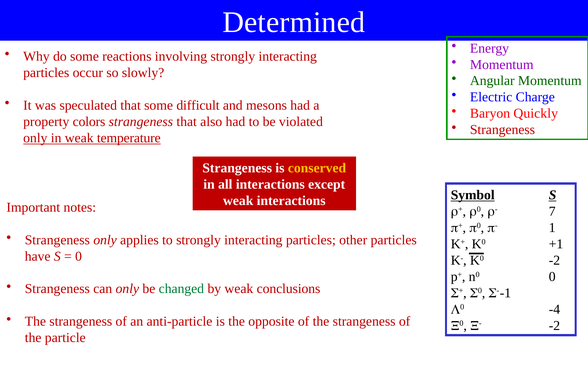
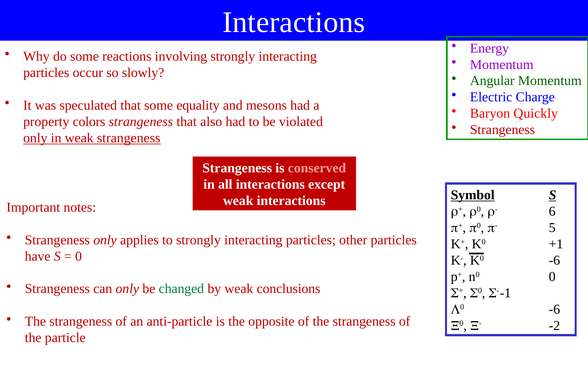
Determined: Determined -> Interactions (294, 22)
difficult: difficult -> equality (198, 105)
weak temperature: temperature -> strangeness (129, 138)
conserved colour: yellow -> pink (317, 168)
7: 7 -> 6 (552, 212)
1: 1 -> 5 (552, 228)
K0 -2: -2 -> -6 (554, 261)
0 -4: -4 -> -6 (554, 310)
